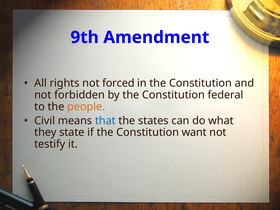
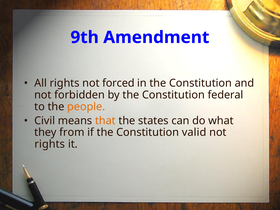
that colour: blue -> orange (105, 121)
state: state -> from (72, 132)
want: want -> valid (194, 132)
testify: testify -> rights (50, 144)
